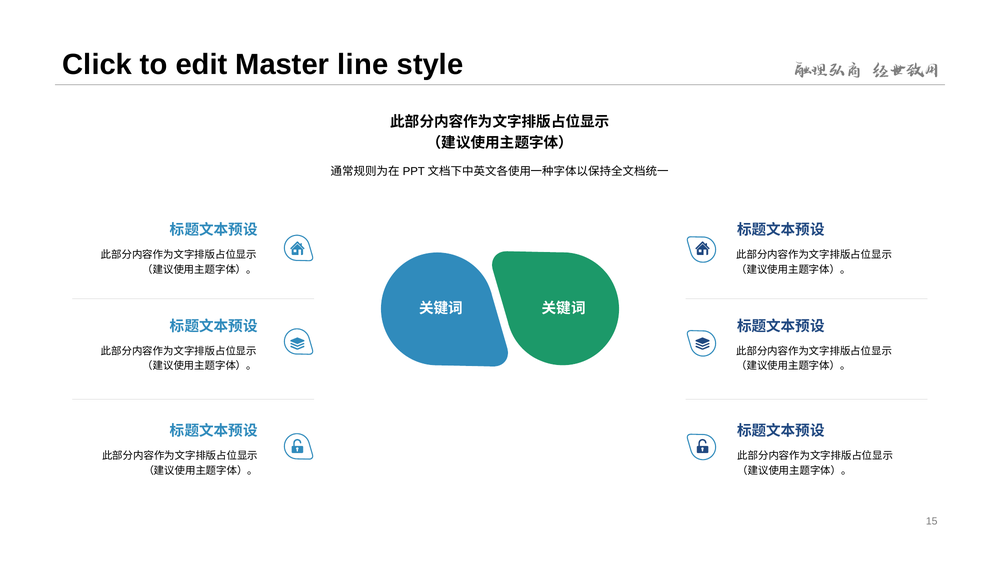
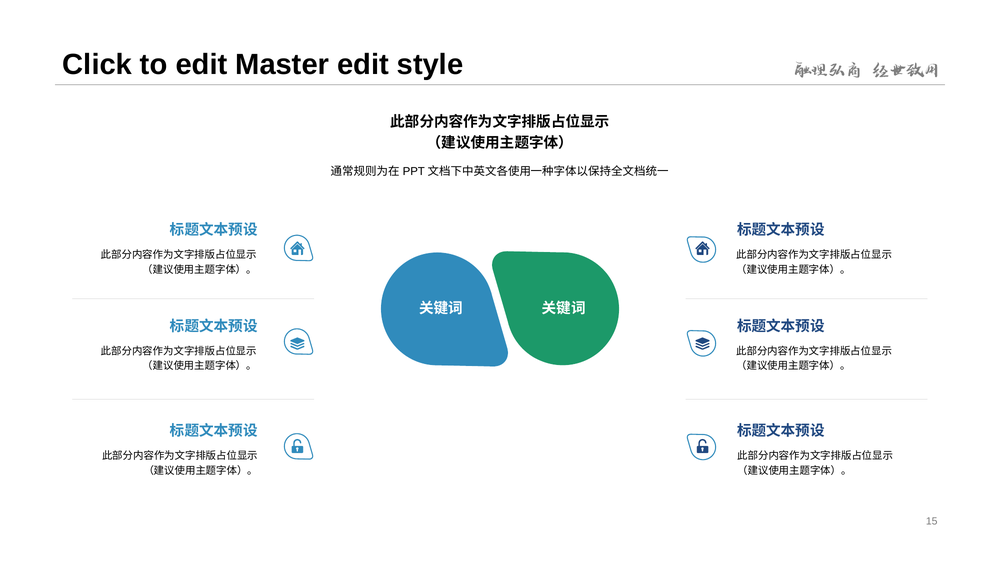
Master line: line -> edit (363, 65)
